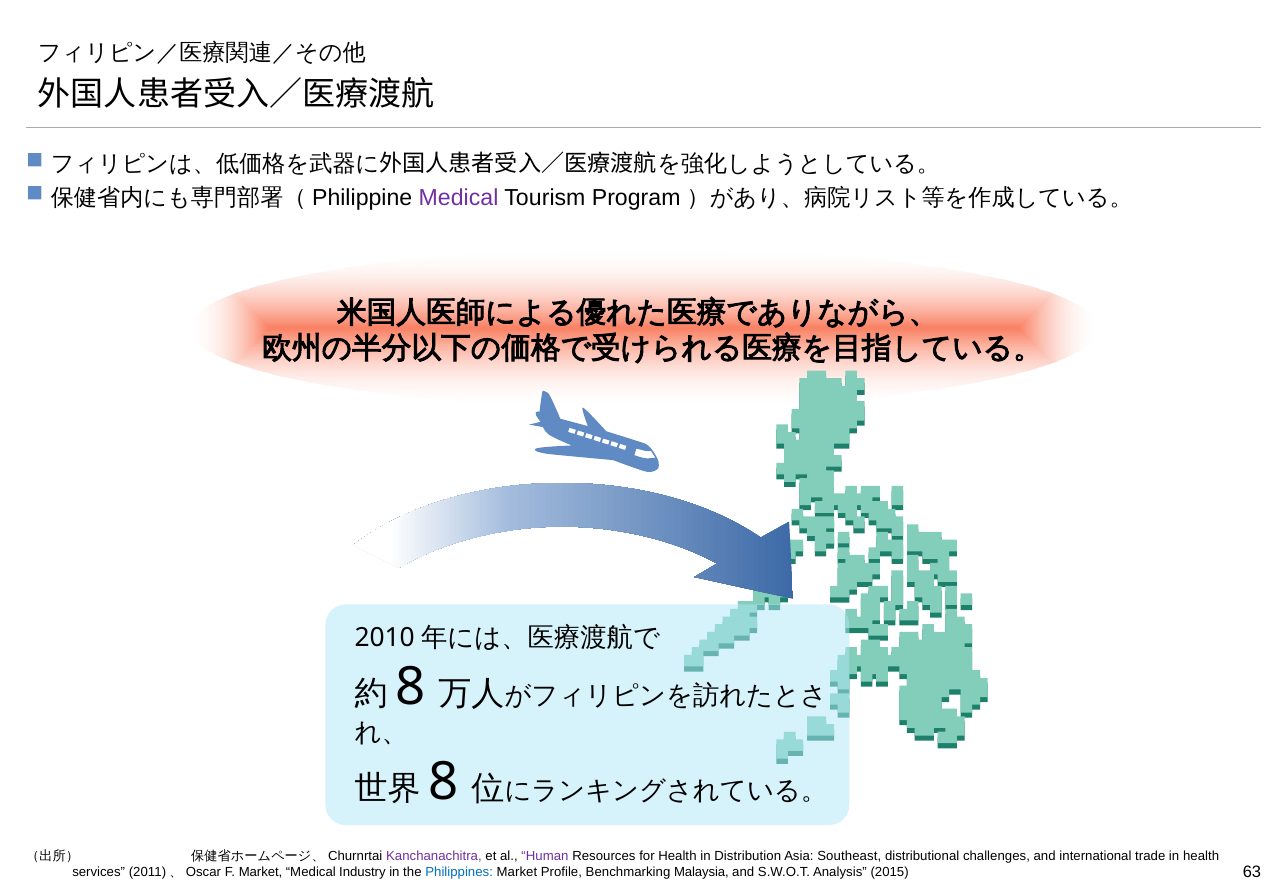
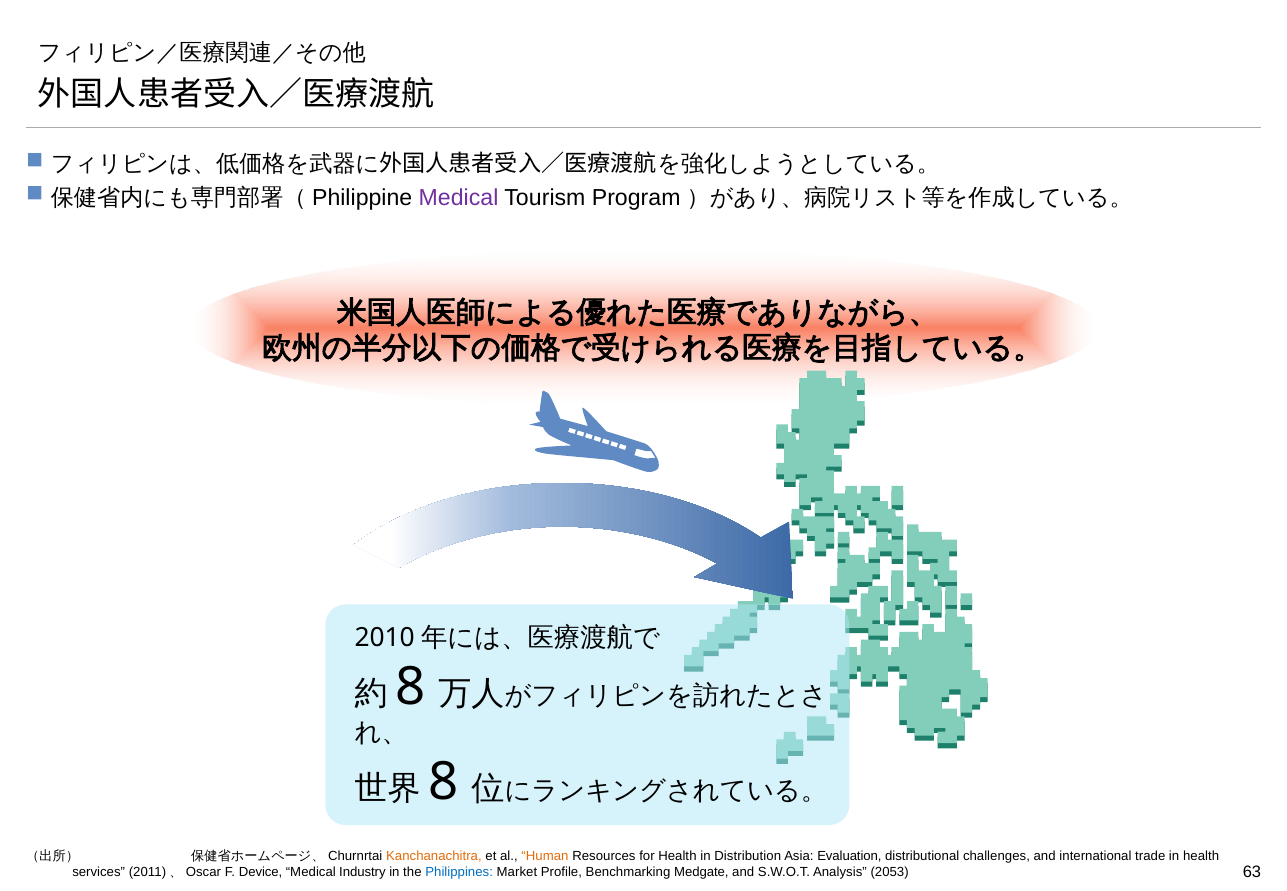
Kanchanachitra colour: purple -> orange (434, 857)
Human colour: purple -> orange (545, 857)
Southeast: Southeast -> Evaluation (849, 857)
F Market: Market -> Device (261, 872)
Malaysia: Malaysia -> Medgate (701, 872)
2015: 2015 -> 2053 (890, 872)
